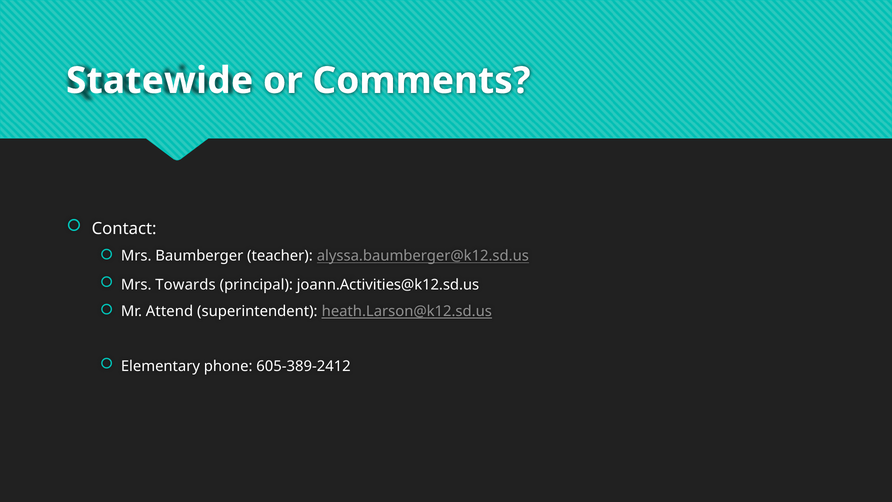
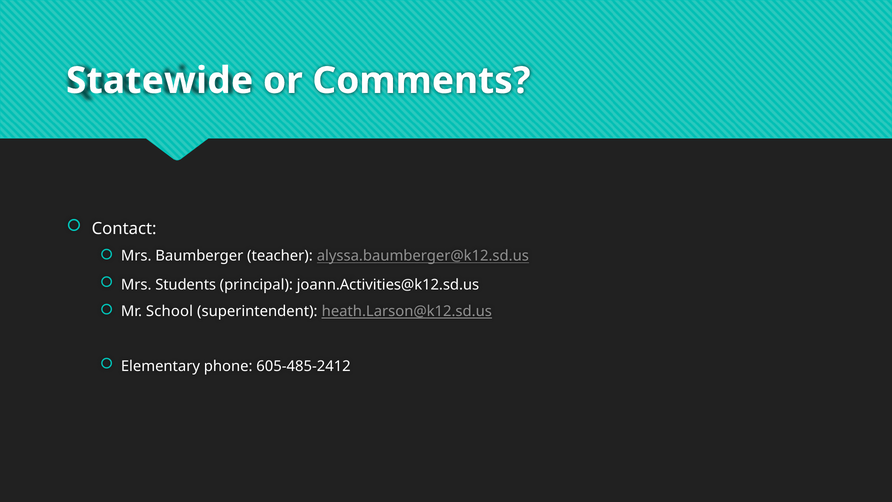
Towards: Towards -> Students (186, 285)
Attend: Attend -> School (169, 311)
605-389-2412: 605-389-2412 -> 605-485-2412 (304, 366)
